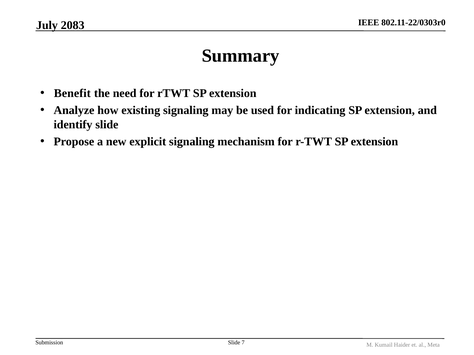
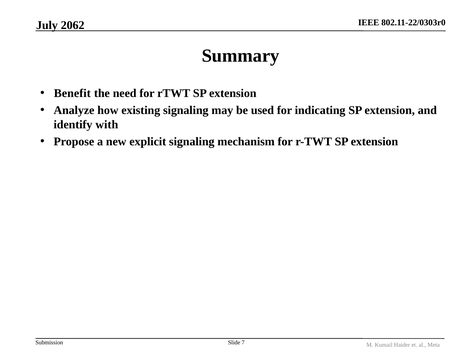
2083: 2083 -> 2062 (73, 25)
identify slide: slide -> with (107, 125)
